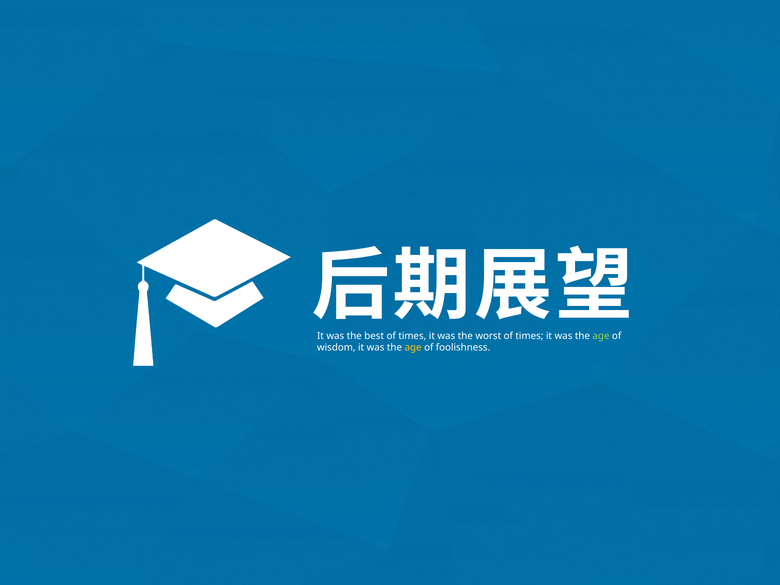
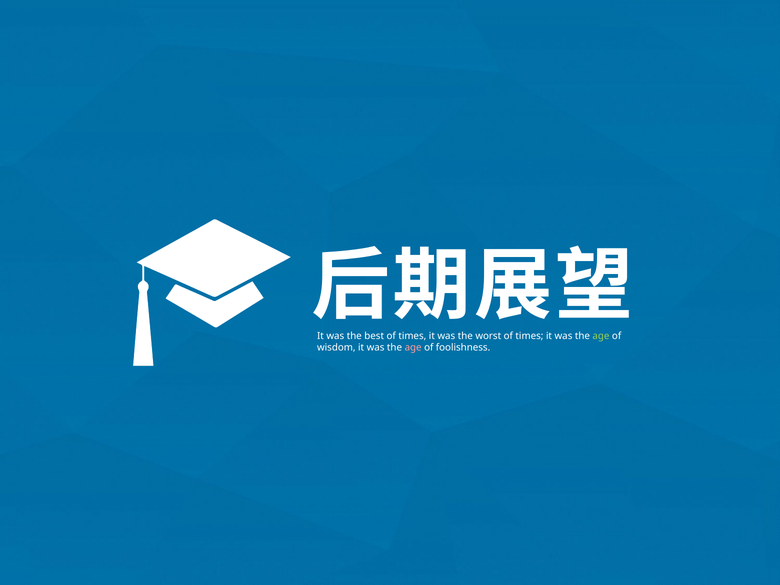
age colour: yellow -> pink (413, 348)
